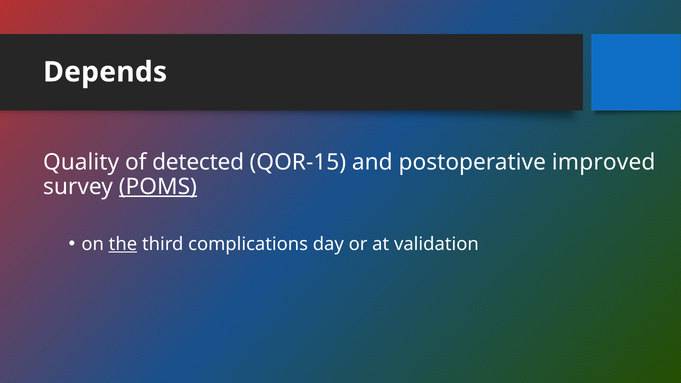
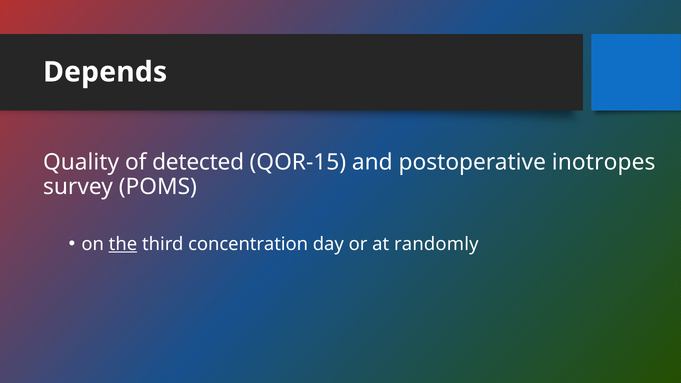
improved: improved -> inotropes (604, 162)
POMS underline: present -> none (158, 187)
complications: complications -> concentration (248, 244)
validation: validation -> randomly (436, 244)
